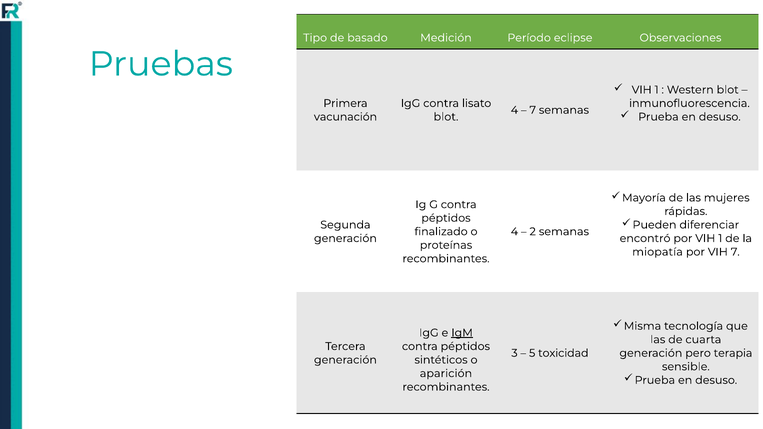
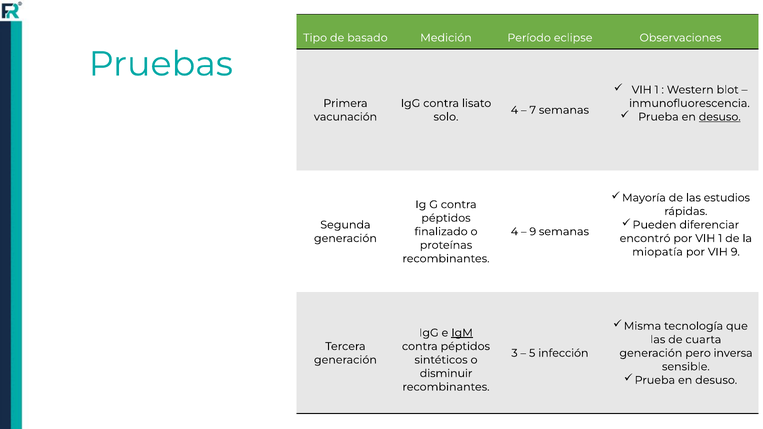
desuso underline: none -> present (720, 117)
blot: blot -> solo (446, 117)
mujeres: mujeres -> estudios (727, 198)
2: 2 -> 9 (533, 232)
VIH 7: 7 -> 9 (735, 252)
toxicidad: toxicidad -> infección (563, 353)
terapia: terapia -> inversa (733, 353)
aparición: aparición -> disminuir (446, 374)
